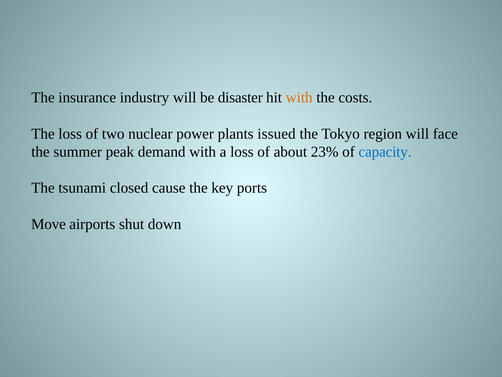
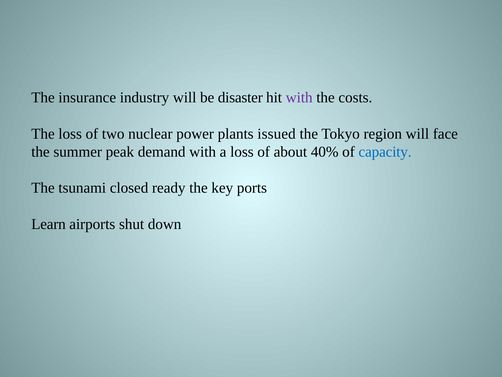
with colour: orange -> purple (299, 97)
23%: 23% -> 40% (325, 152)
cause: cause -> ready (169, 188)
Move: Move -> Learn (49, 224)
